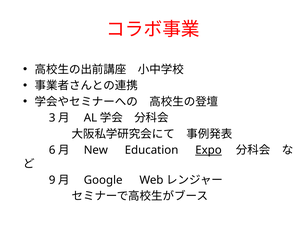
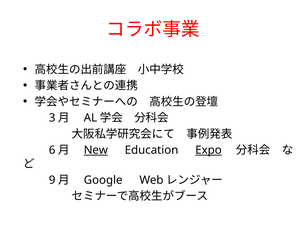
New underline: none -> present (96, 150)
